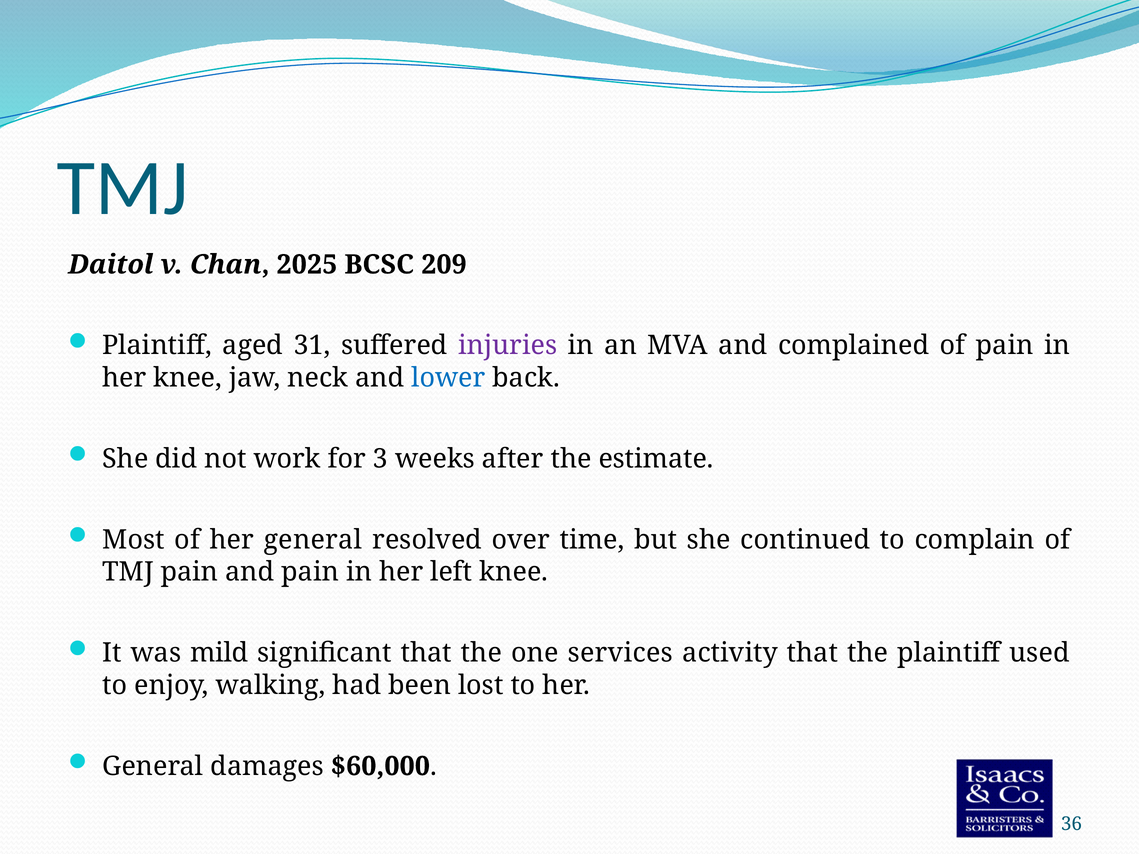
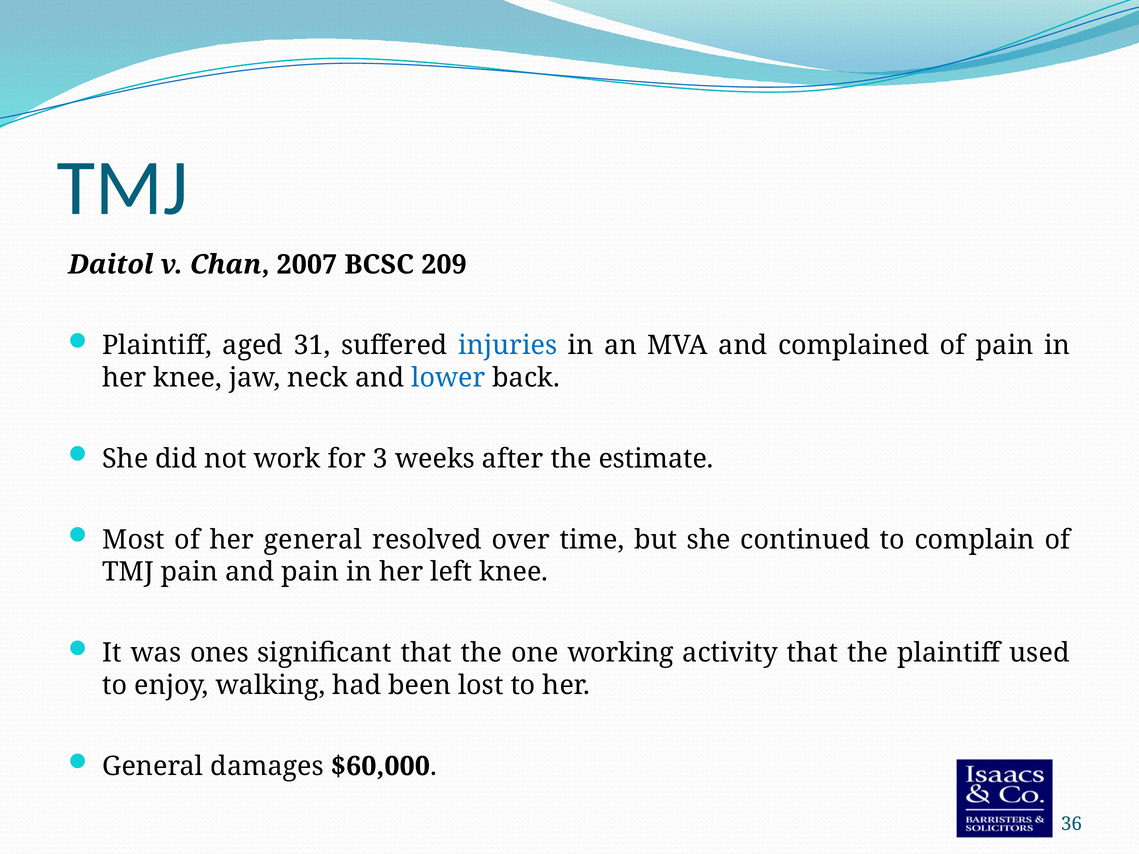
2025: 2025 -> 2007 (307, 265)
injuries colour: purple -> blue (508, 346)
mild: mild -> ones (219, 653)
services: services -> working (621, 653)
